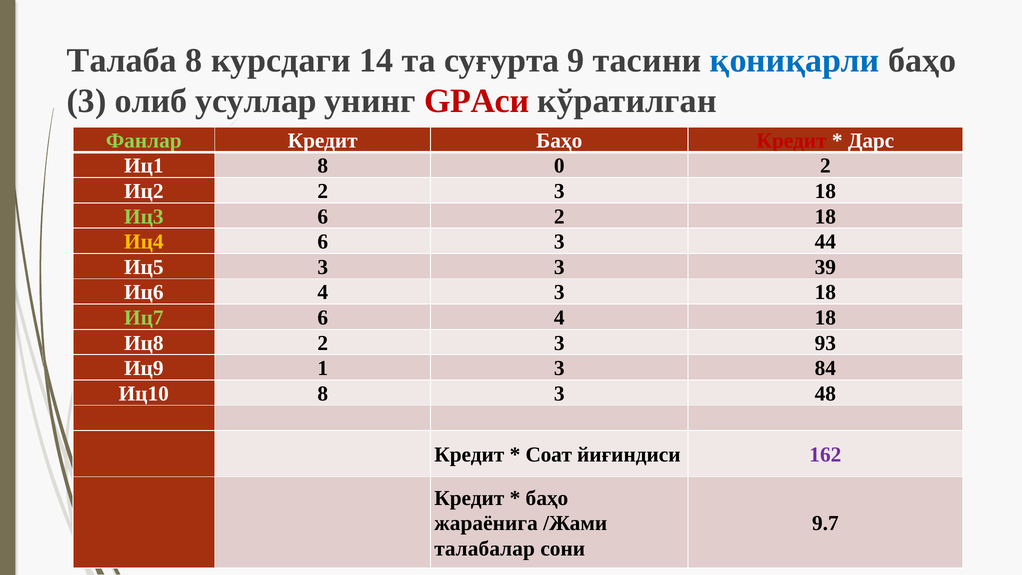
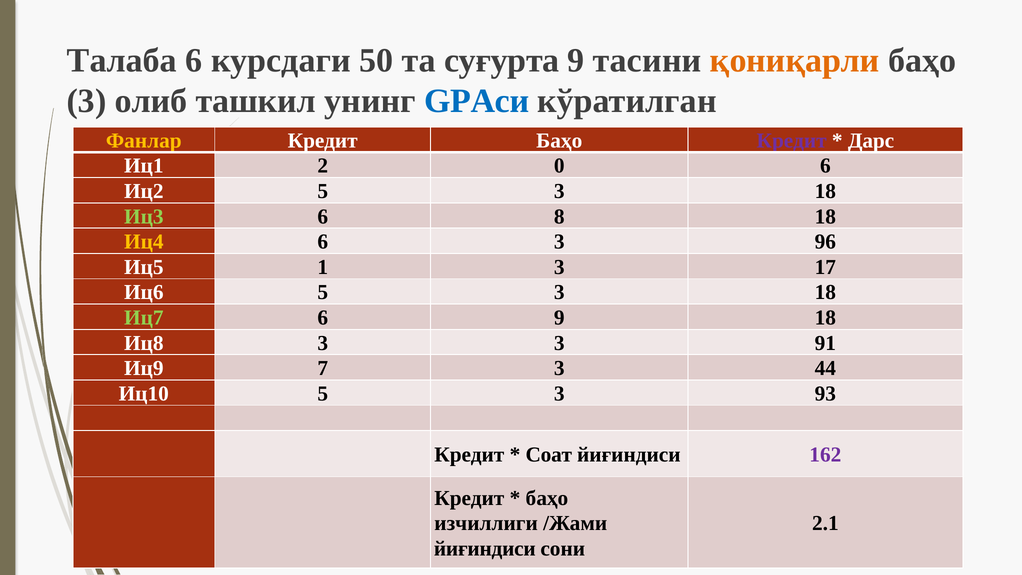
Талаба 8: 8 -> 6 (194, 60)
14: 14 -> 50 (376, 60)
қониқарли colour: blue -> orange (795, 60)
усуллар: усуллар -> ташкил (256, 101)
GPAси colour: red -> blue (477, 101)
Фанлар colour: light green -> yellow (144, 141)
Кредит colour: red -> purple (792, 141)
Иц1 8: 8 -> 2 (323, 166)
0 2: 2 -> 6 (825, 166)
Иц2 2: 2 -> 5 (323, 191)
6 2: 2 -> 8 (559, 216)
44: 44 -> 96 (825, 242)
Иц5 3: 3 -> 1 (323, 267)
39: 39 -> 17 (825, 267)
Иц6 4: 4 -> 5 (323, 292)
6 4: 4 -> 9 (559, 318)
Иц8 2: 2 -> 3 (323, 343)
93: 93 -> 91 (825, 343)
1: 1 -> 7 (323, 368)
84: 84 -> 44 (825, 368)
Иц10 8: 8 -> 5 (323, 393)
48: 48 -> 93 (825, 393)
жараёнига: жараёнига -> изчиллиги (486, 523)
9.7: 9.7 -> 2.1 (825, 523)
талабалар: талабалар -> йиғиндиси (485, 549)
